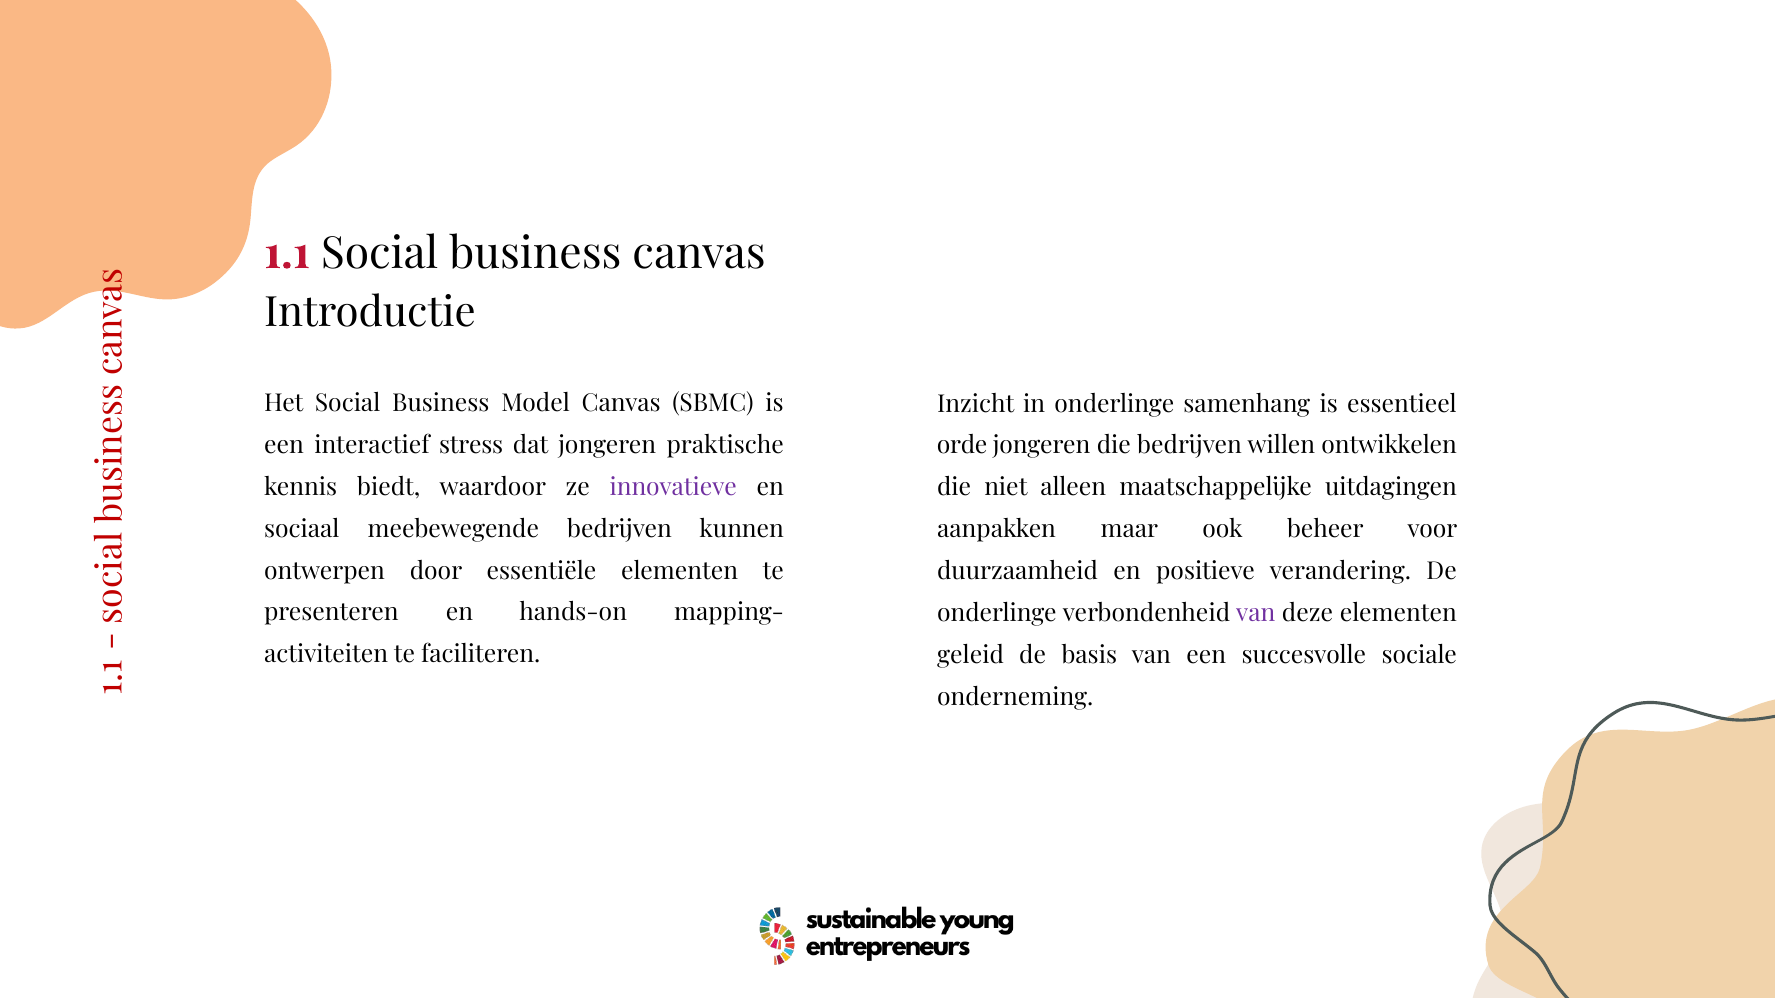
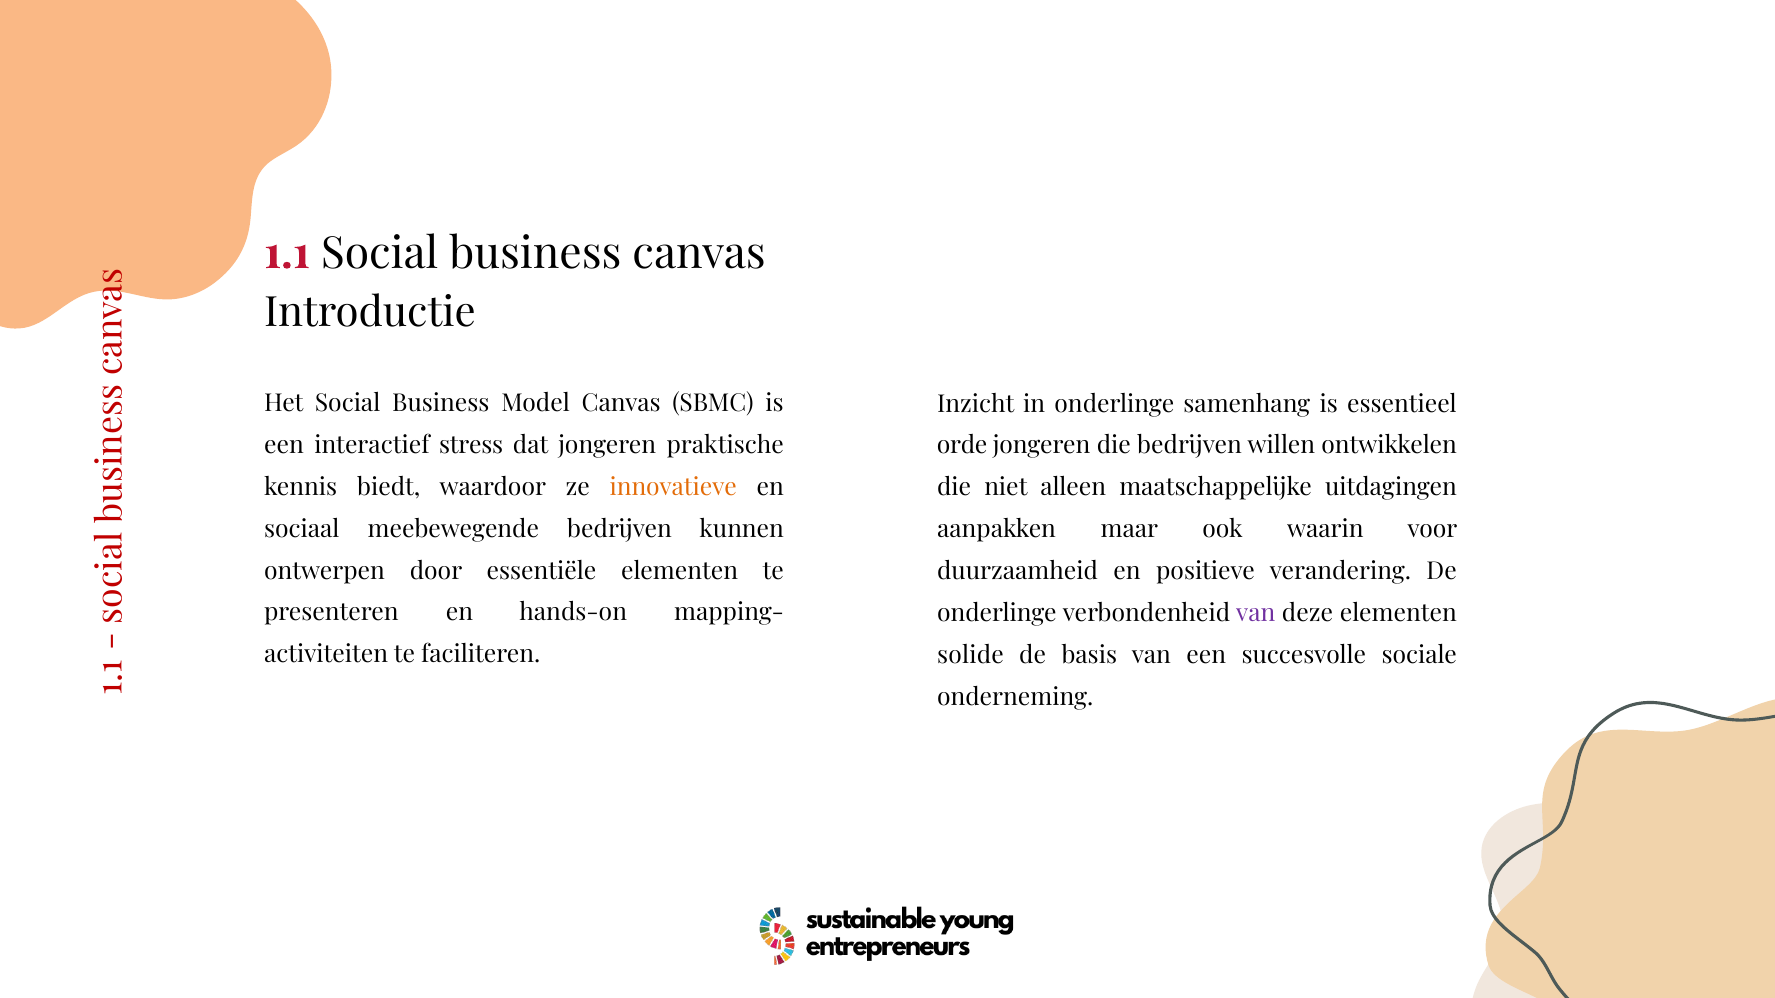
innovatieve colour: purple -> orange (673, 487)
beheer: beheer -> waarin (1325, 530)
geleid: geleid -> solide (970, 655)
